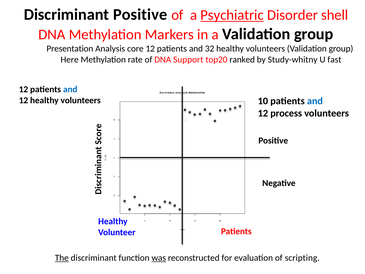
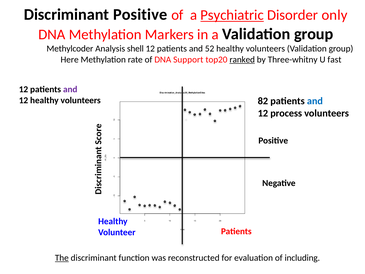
shell: shell -> only (335, 15)
Presentation: Presentation -> Methylcoder (70, 49)
core: core -> shell (135, 49)
32: 32 -> 52 (210, 49)
ranked underline: none -> present (242, 59)
Study-whitny: Study-whitny -> Three-whitny (293, 59)
and colour: blue -> purple (70, 89)
10: 10 -> 82 (263, 101)
was underline: present -> none (159, 258)
scripting: scripting -> including (302, 258)
